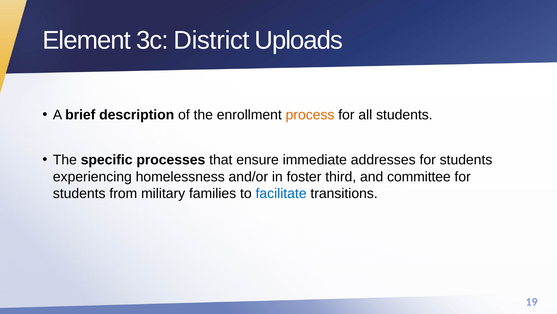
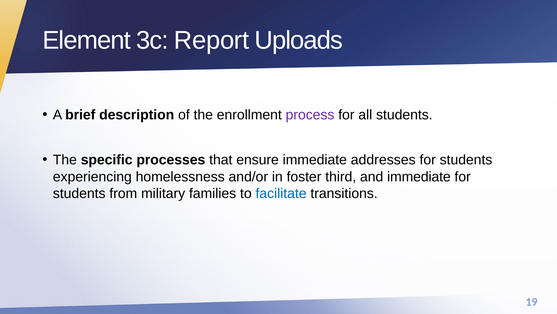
District: District -> Report (212, 40)
process colour: orange -> purple (310, 115)
and committee: committee -> immediate (419, 176)
